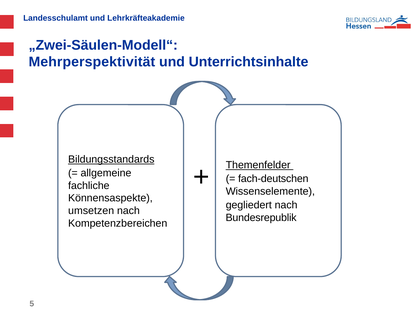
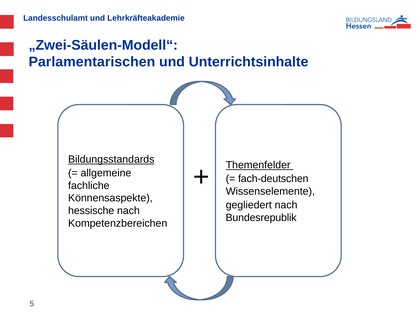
Mehrperspektivität: Mehrperspektivität -> Parlamentarischen (92, 62)
umsetzen: umsetzen -> hessische (91, 211)
